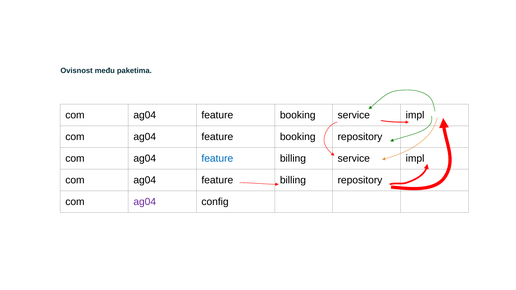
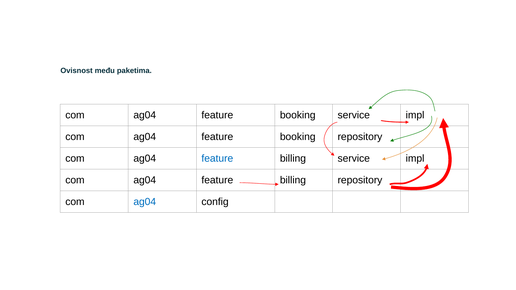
ag04 colour: purple -> blue (145, 202)
